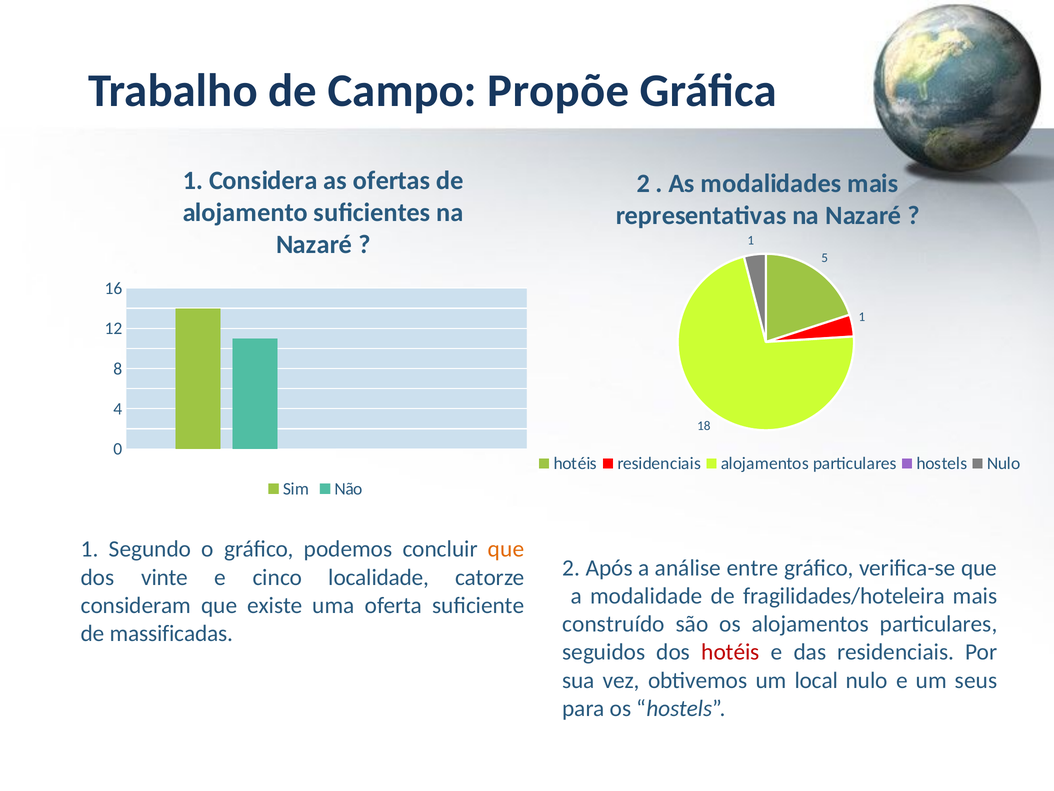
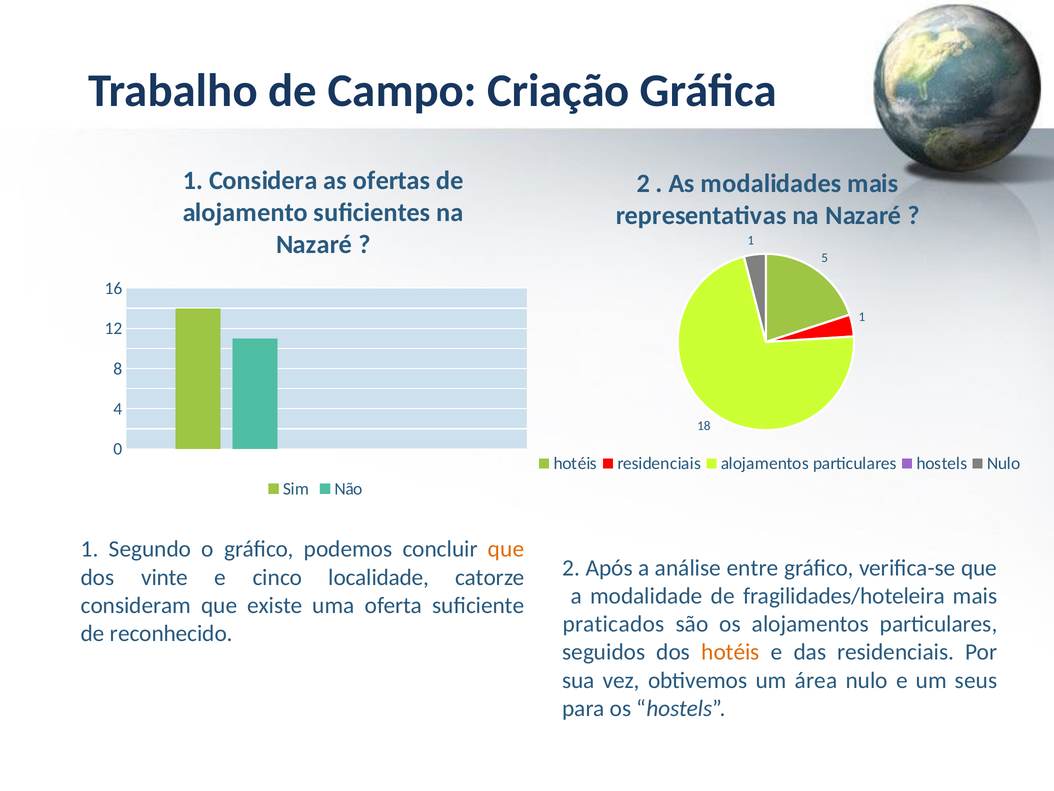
Propõe: Propõe -> Criação (559, 91)
construído: construído -> praticados (613, 624)
massificadas: massificadas -> reconhecido (171, 633)
hotéis colour: red -> orange (730, 652)
local: local -> área (816, 680)
